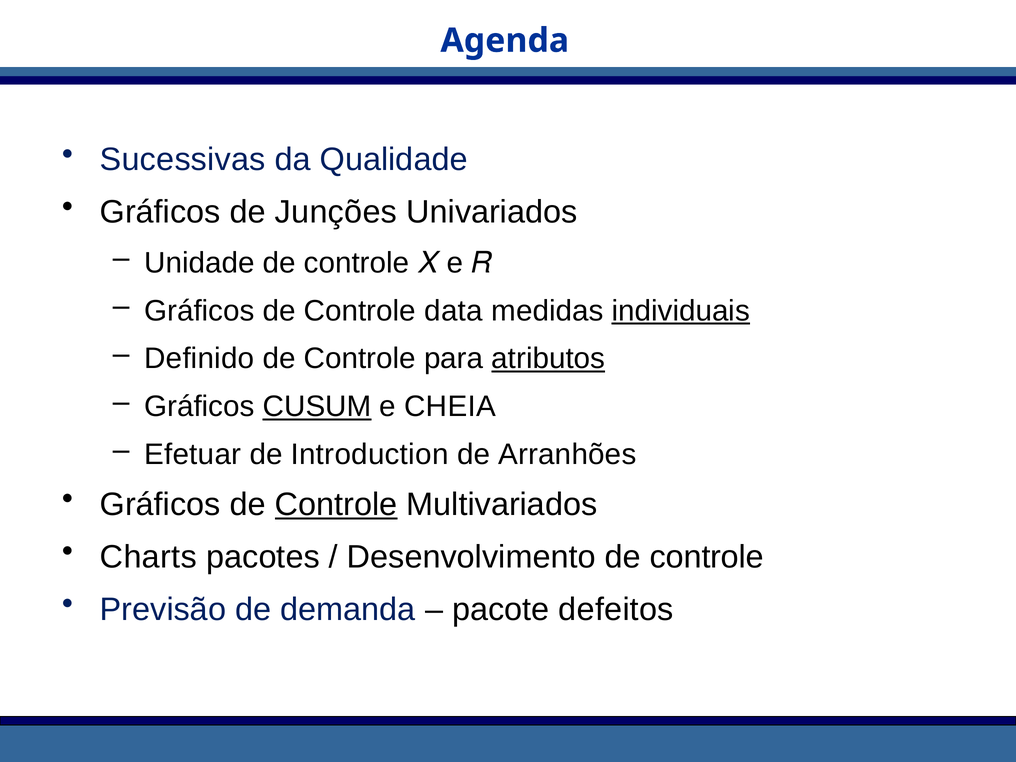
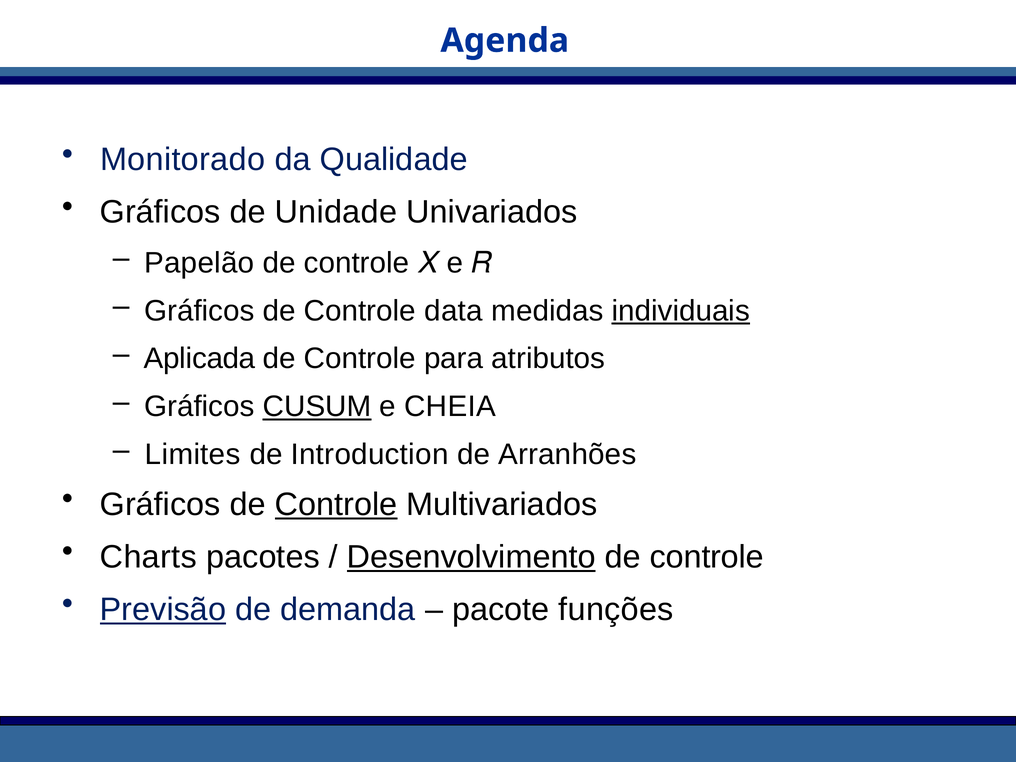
Sucessivas: Sucessivas -> Monitorado (183, 160)
Junções: Junções -> Unidade (336, 212)
Unidade: Unidade -> Papelão (199, 263)
Definido: Definido -> Aplicada (200, 359)
atributos underline: present -> none (548, 359)
Efetuar: Efetuar -> Limites (193, 455)
Desenvolvimento underline: none -> present (471, 557)
Previsão underline: none -> present (163, 609)
defeitos: defeitos -> funções (616, 609)
